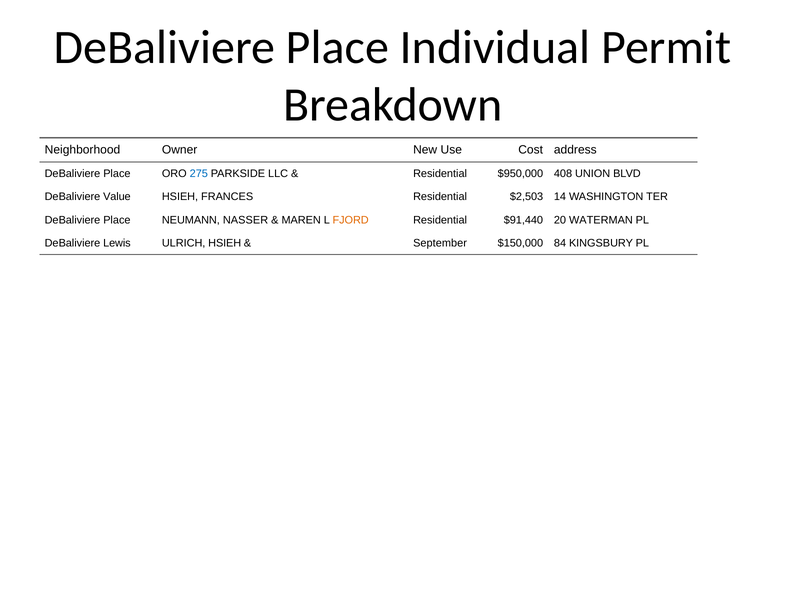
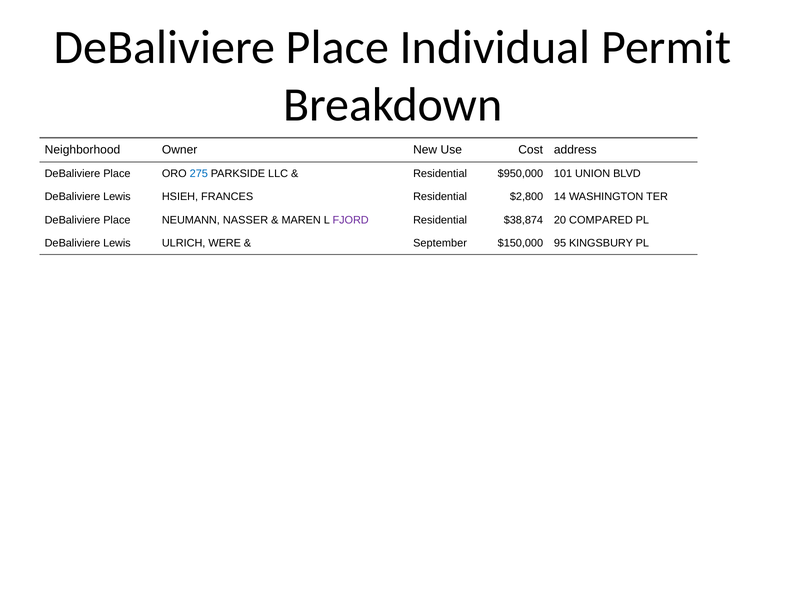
408: 408 -> 101 (563, 174)
Value: Value -> Lewis (117, 197)
$2,503: $2,503 -> $2,800 (527, 197)
FJORD colour: orange -> purple (351, 220)
$91,440: $91,440 -> $38,874 (523, 220)
WATERMAN: WATERMAN -> COMPARED (601, 220)
ULRICH HSIEH: HSIEH -> WERE (225, 243)
84: 84 -> 95 (560, 243)
